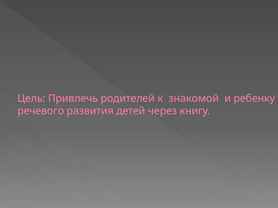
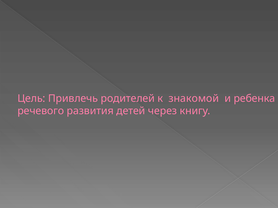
ребенку: ребенку -> ребенка (254, 99)
